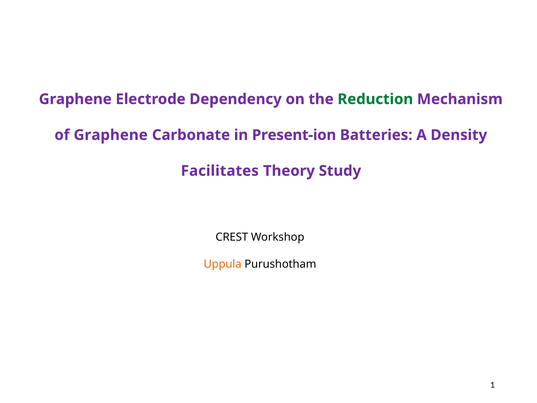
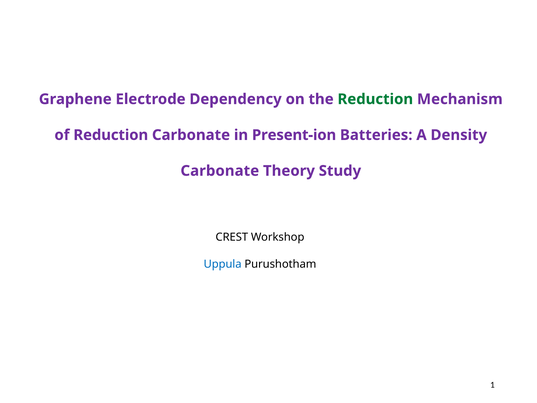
of Graphene: Graphene -> Reduction (111, 135)
Facilitates: Facilitates -> Carbonate (220, 171)
Uppula colour: orange -> blue (223, 264)
